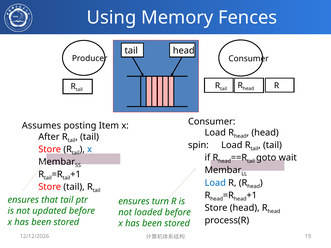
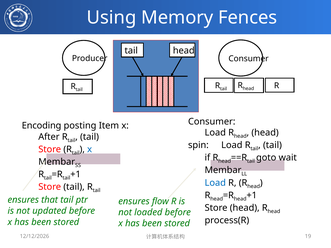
Assumes: Assumes -> Encoding (42, 126)
turn: turn -> flow (160, 201)
